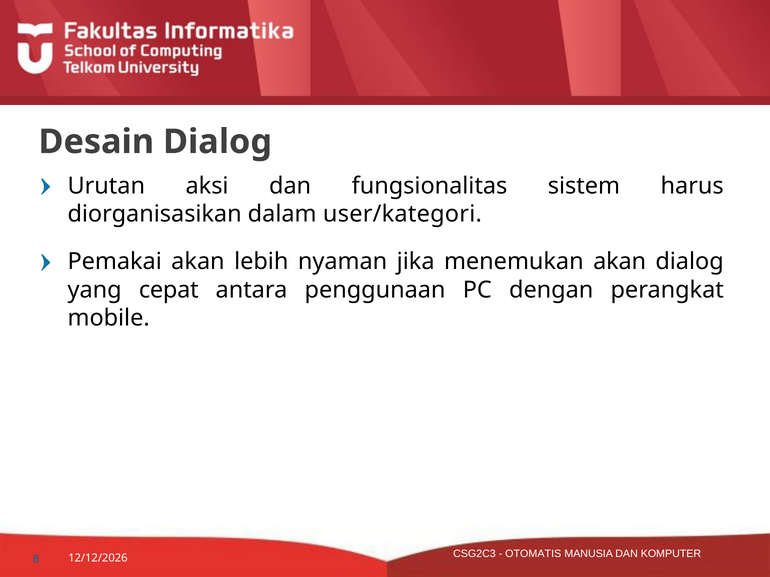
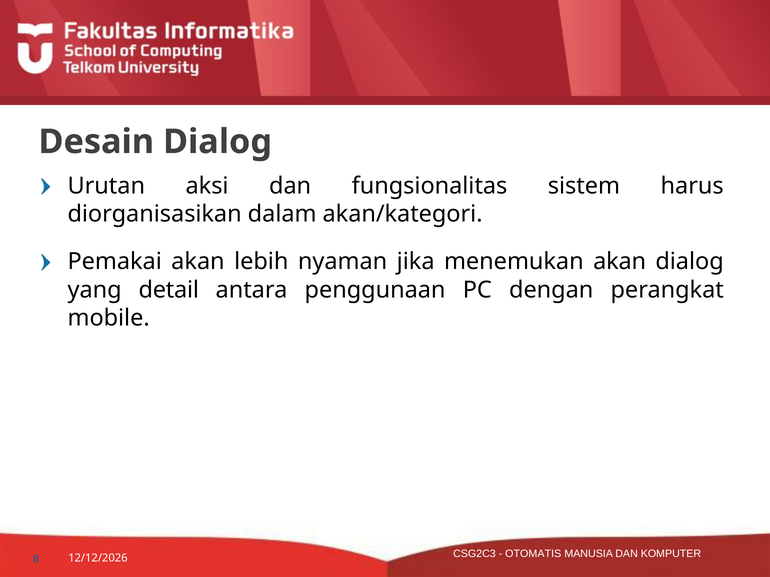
user/kategori: user/kategori -> akan/kategori (403, 214)
cepat: cepat -> detail (169, 290)
